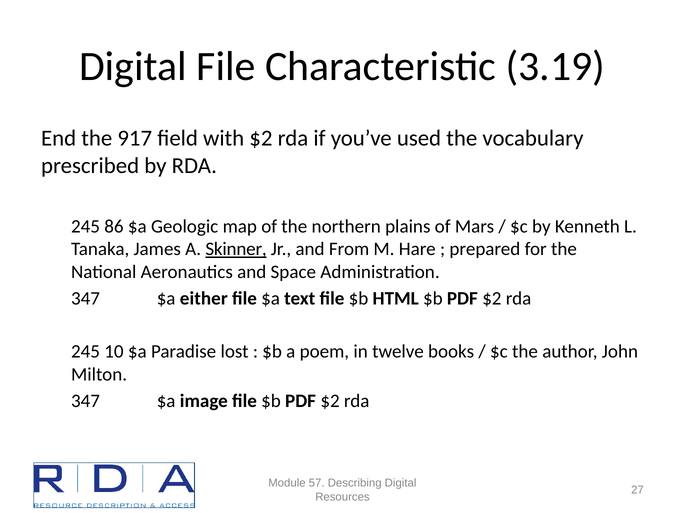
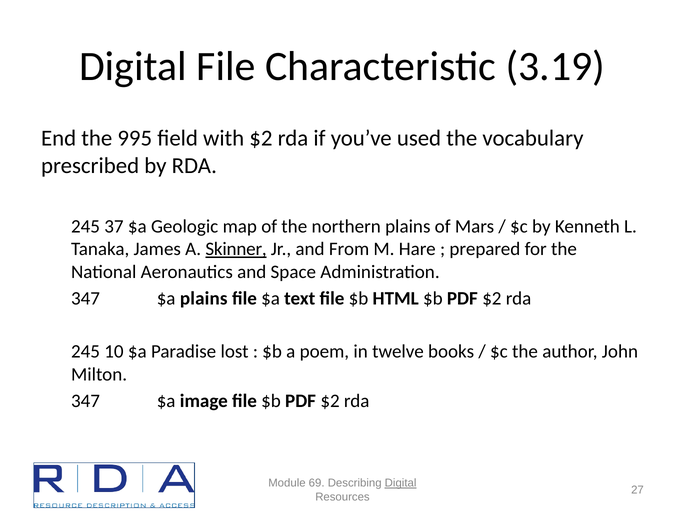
917: 917 -> 995 (135, 139)
86: 86 -> 37 (114, 227)
$a either: either -> plains (204, 299)
57: 57 -> 69 (317, 484)
Digital underline: none -> present (401, 484)
